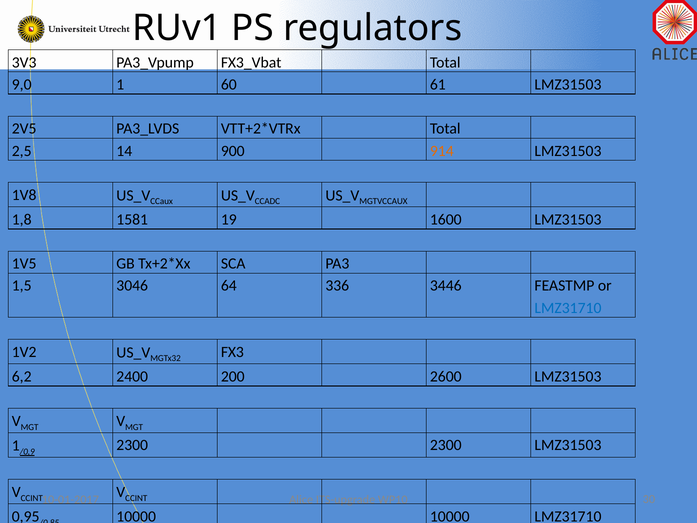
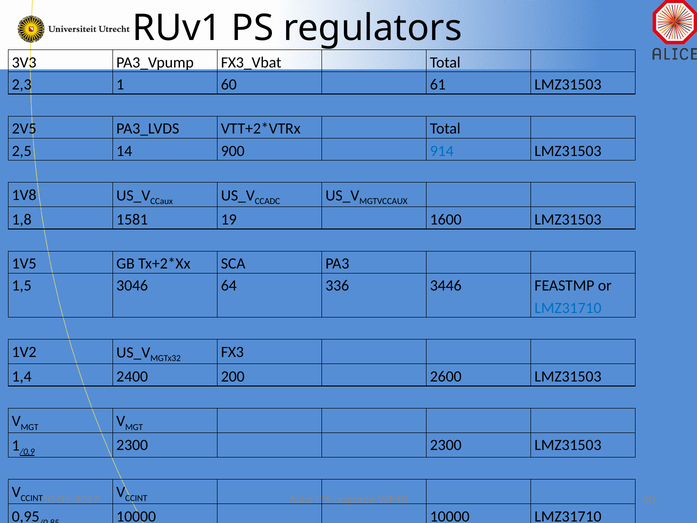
9,0: 9,0 -> 2,3 (22, 85)
914 colour: orange -> blue (442, 151)
6,2: 6,2 -> 1,4 (22, 377)
